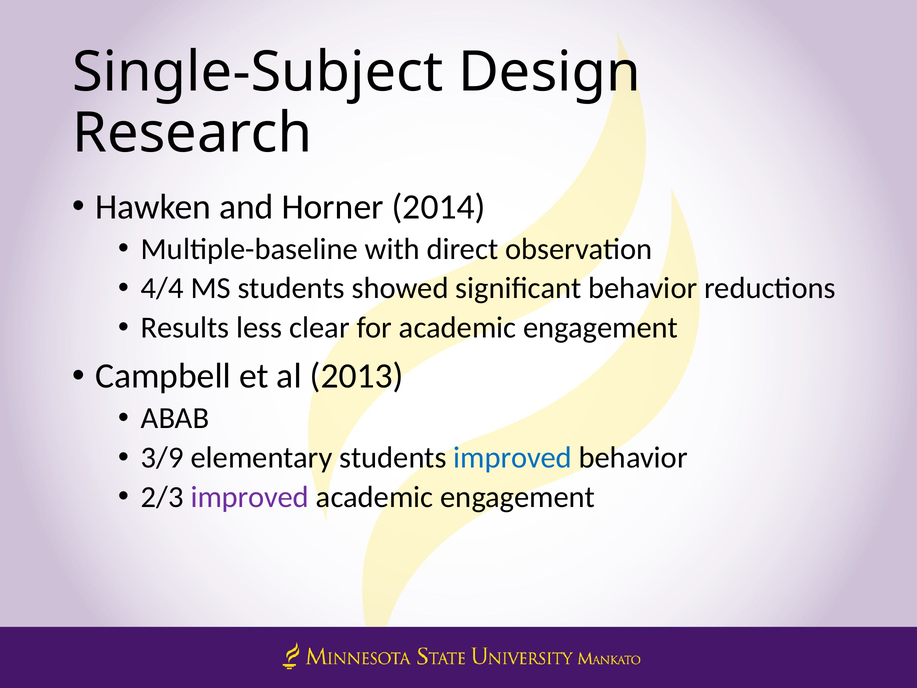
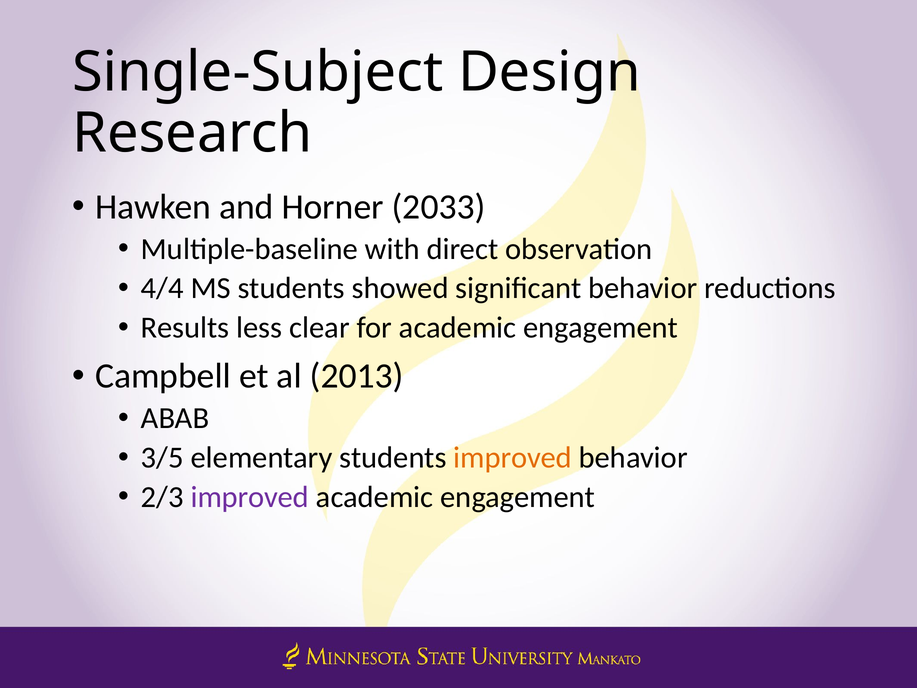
2014: 2014 -> 2033 (439, 207)
3/9: 3/9 -> 3/5 (162, 458)
improved colour: blue -> orange (513, 458)
